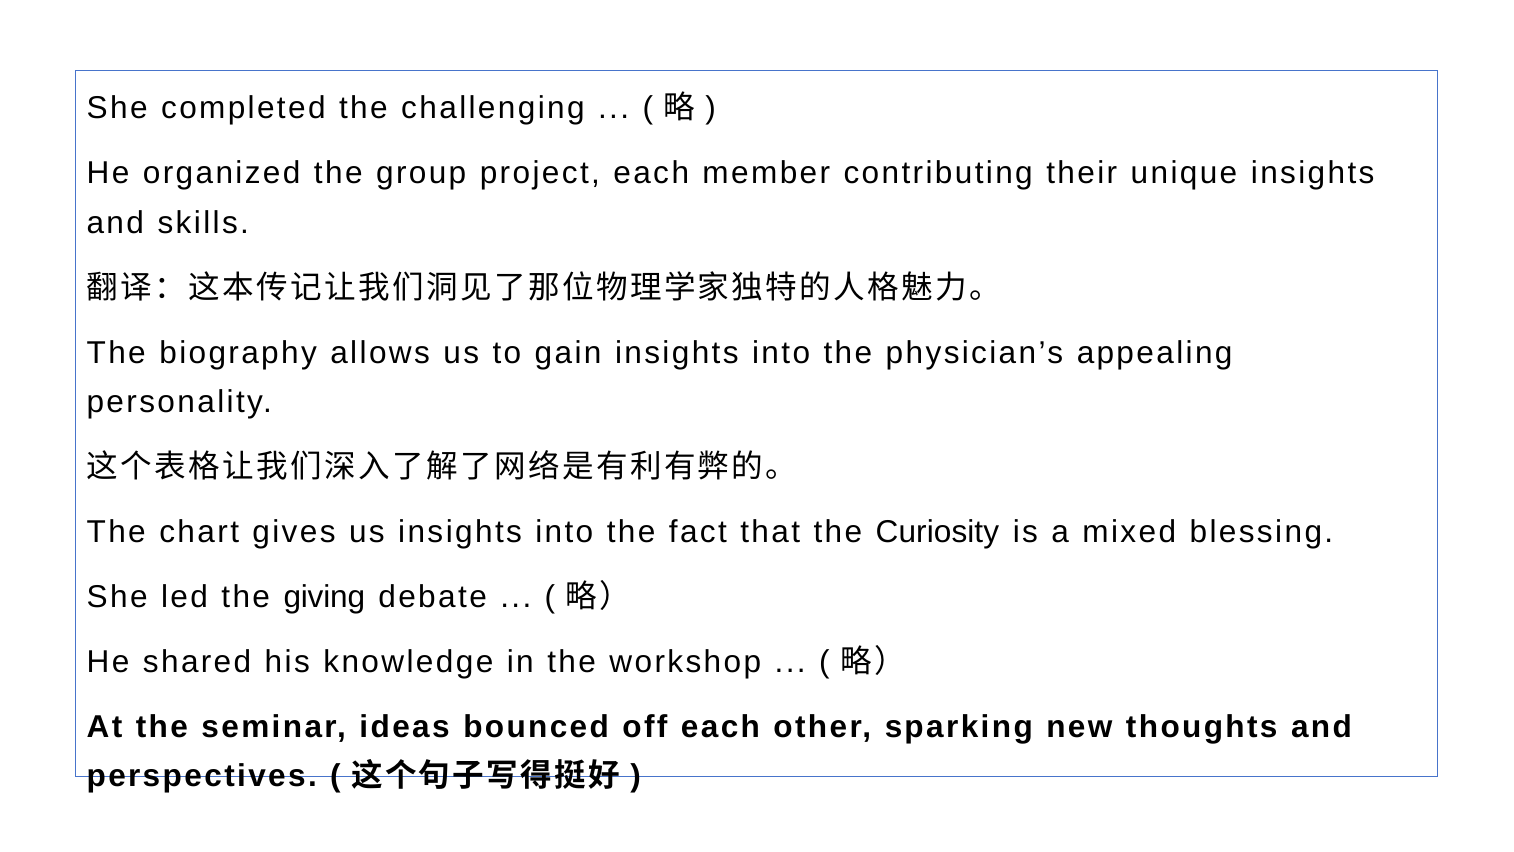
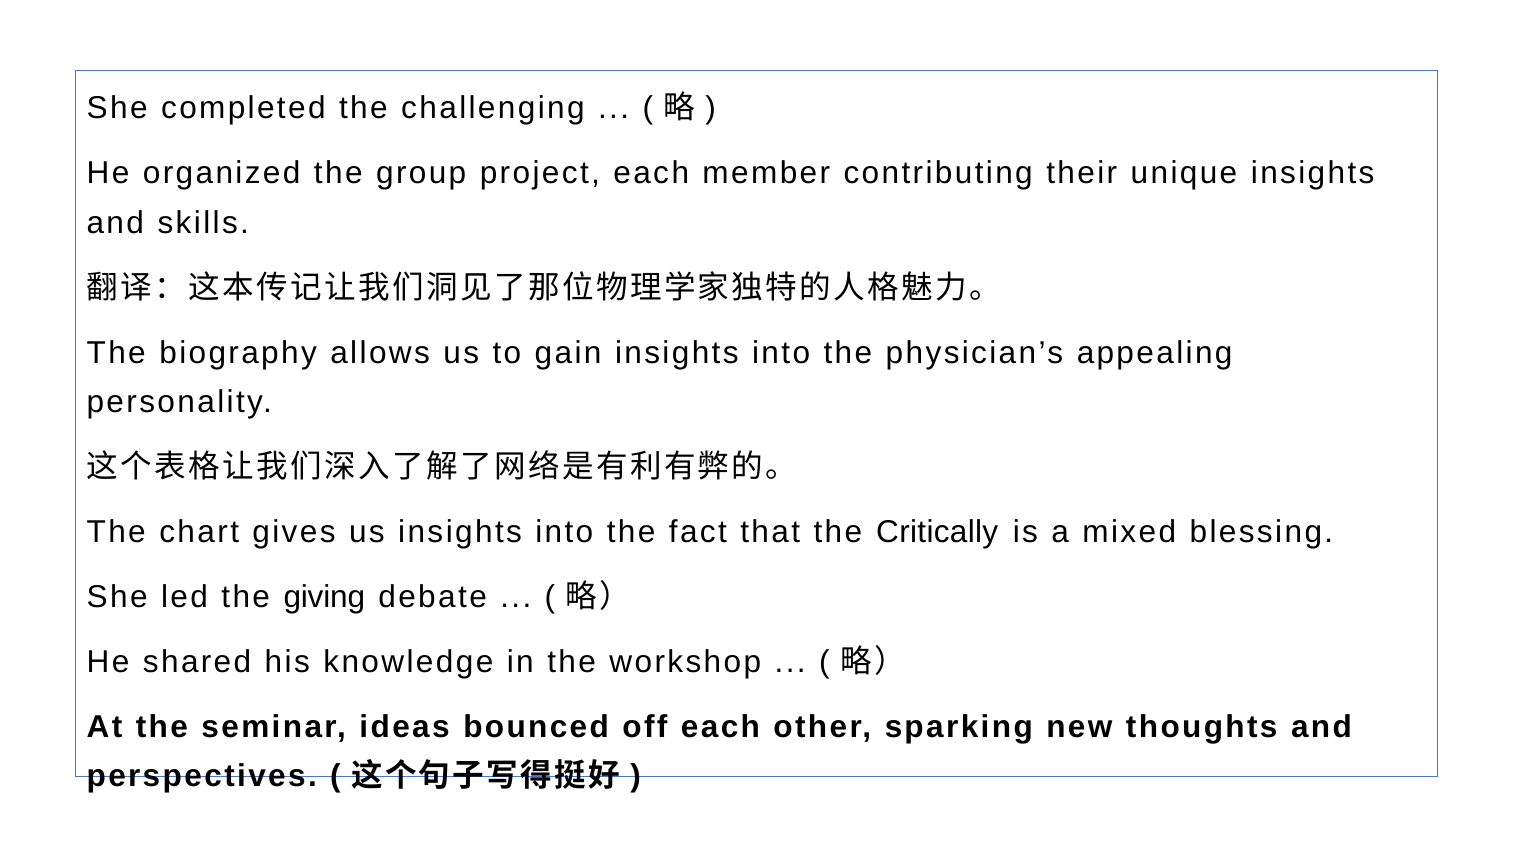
Curiosity: Curiosity -> Critically (937, 532)
